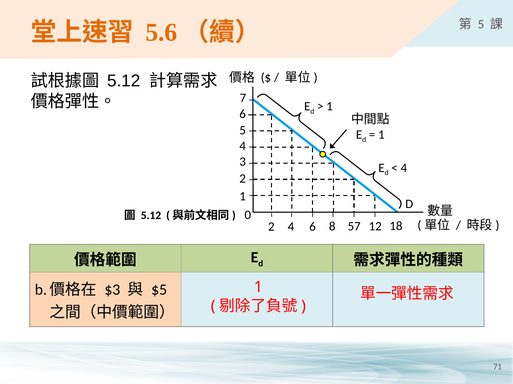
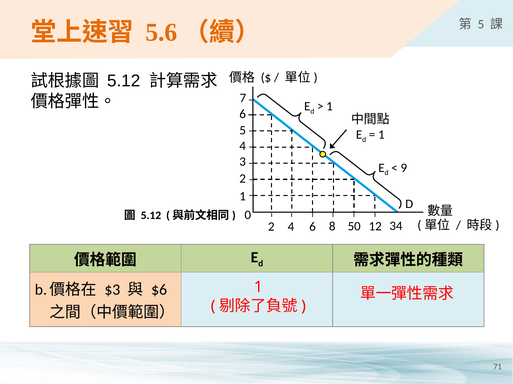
4: 4 -> 9 (404, 168)
57: 57 -> 50 (354, 227)
18: 18 -> 34 (396, 227)
$5: $5 -> $6 (159, 290)
